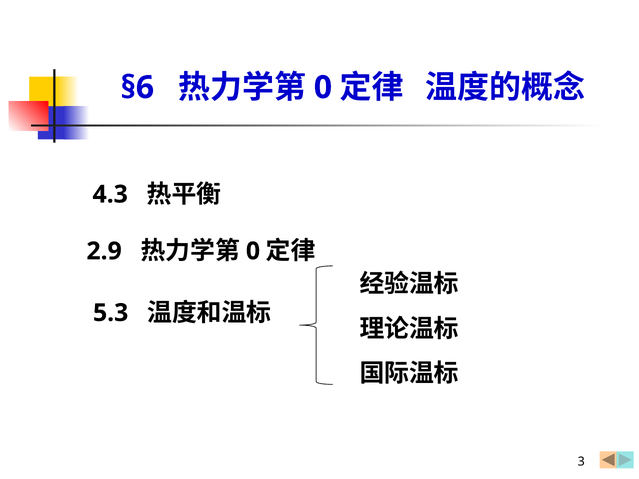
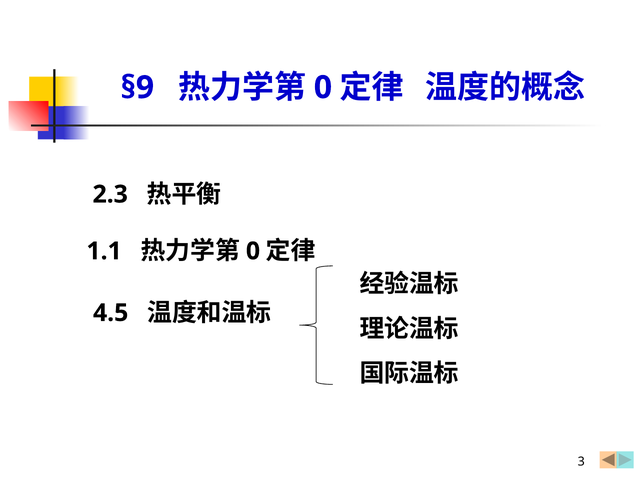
§6: §6 -> §9 (137, 88)
4.3: 4.3 -> 2.3 (110, 194)
2.9: 2.9 -> 1.1 (104, 251)
5.3: 5.3 -> 4.5 (111, 313)
